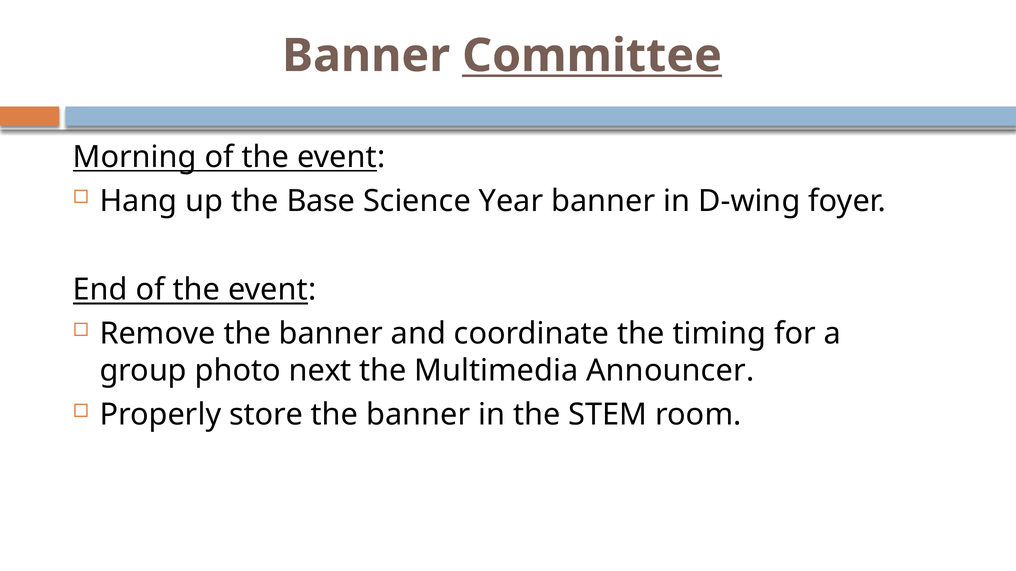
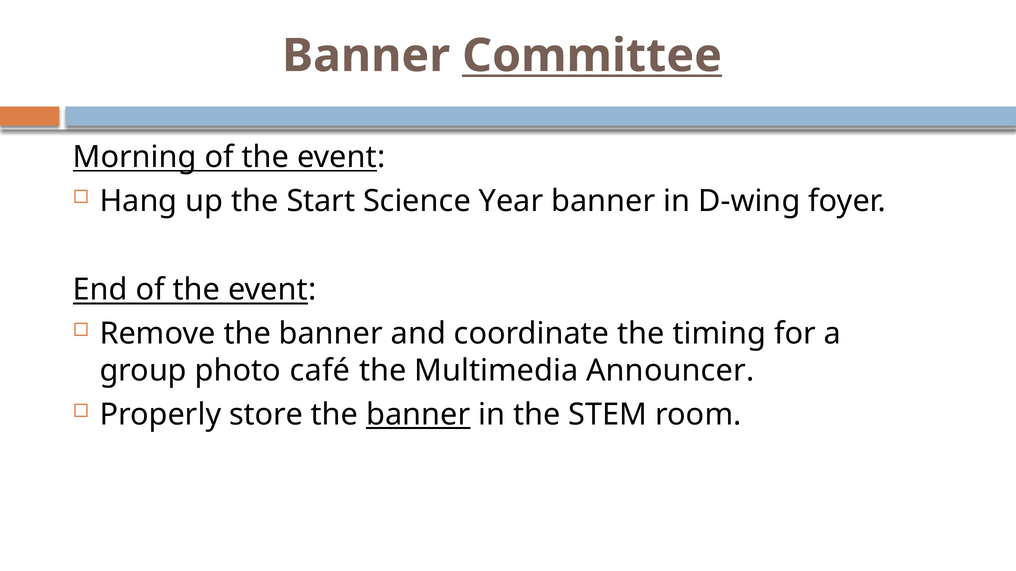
Base: Base -> Start (321, 201)
next: next -> café (320, 371)
banner underline: none -> present (418, 415)
